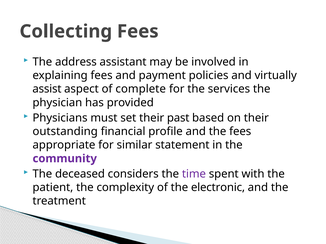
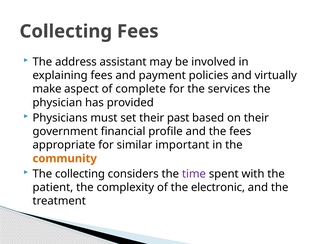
assist: assist -> make (47, 89)
outstanding: outstanding -> government (65, 132)
statement: statement -> important (182, 145)
community colour: purple -> orange (65, 159)
The deceased: deceased -> collecting (80, 174)
